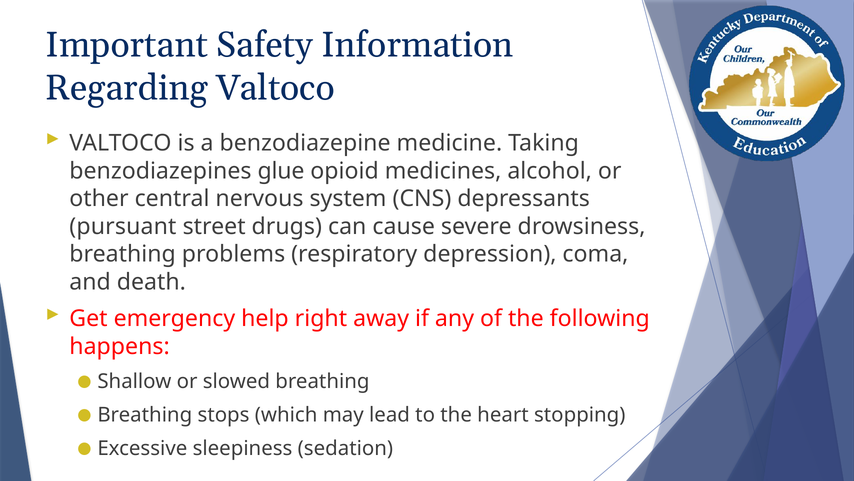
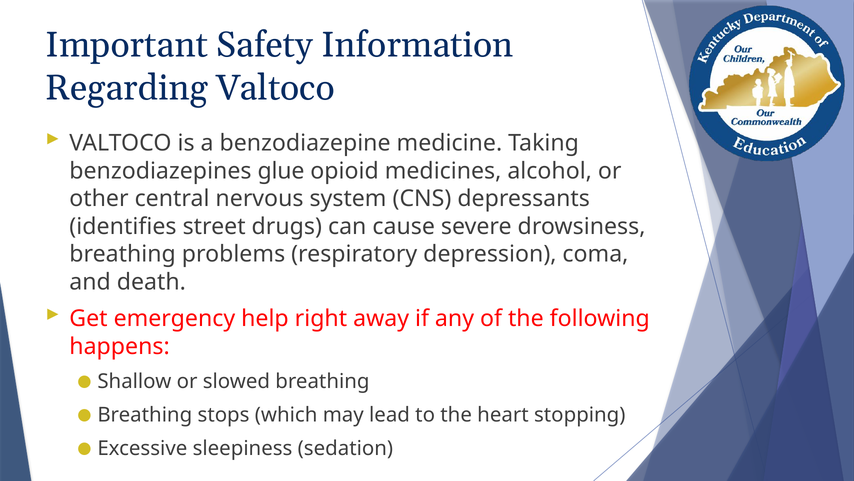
pursuant: pursuant -> identifies (123, 226)
